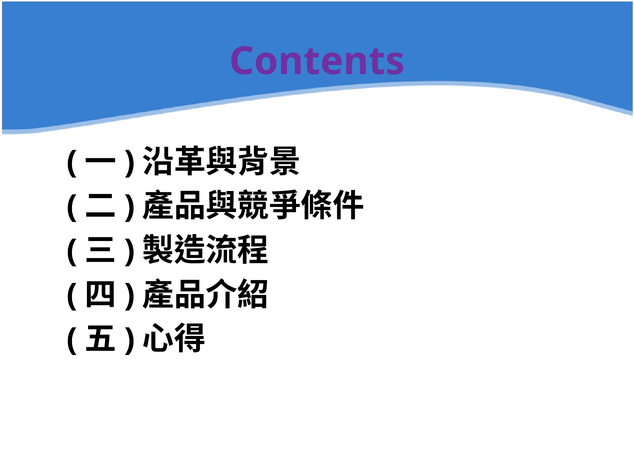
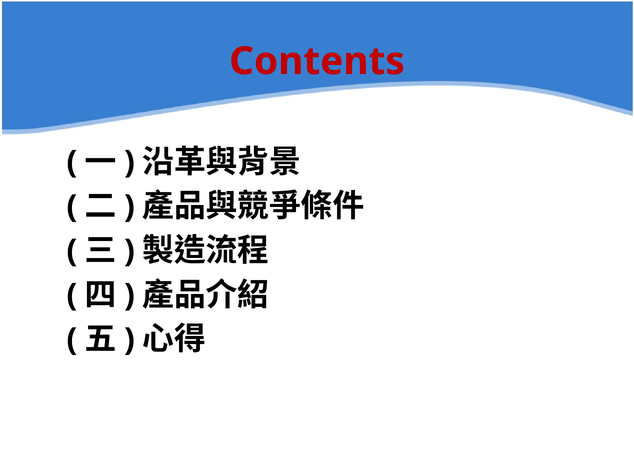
Contents colour: purple -> red (317, 61)
